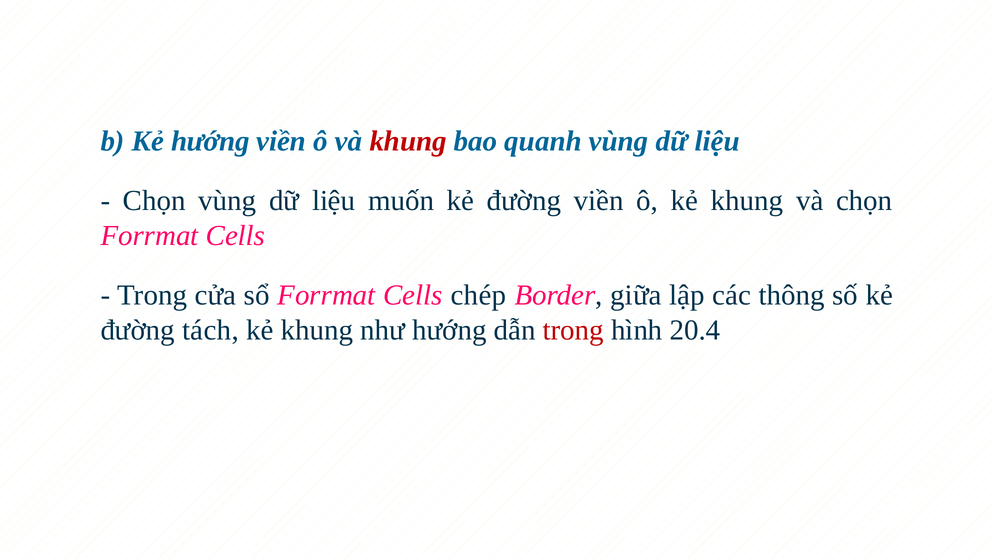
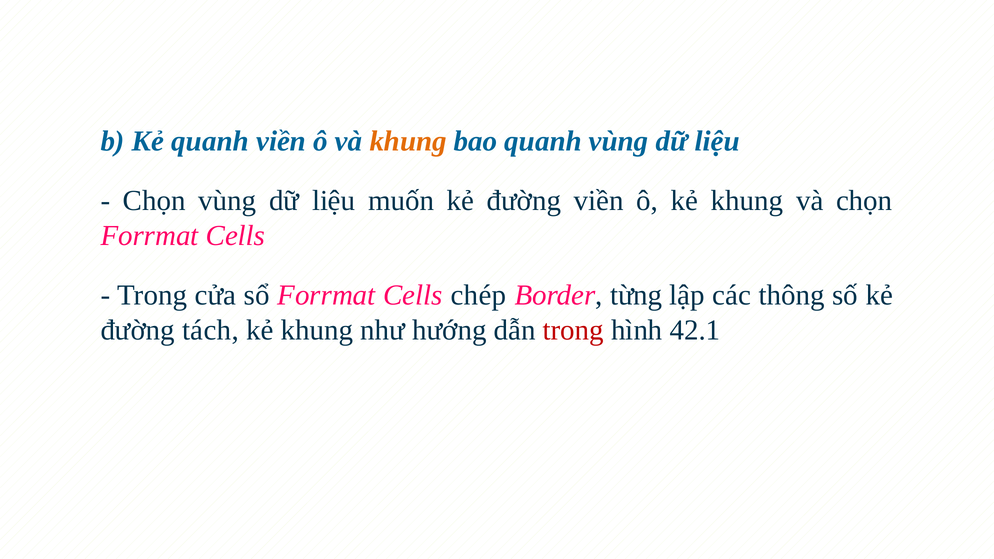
Kẻ hướng: hướng -> quanh (210, 141)
khung colour: red -> orange (408, 141)
giữa: giữa -> từng (636, 295)
20.4: 20.4 -> 42.1 (695, 330)
